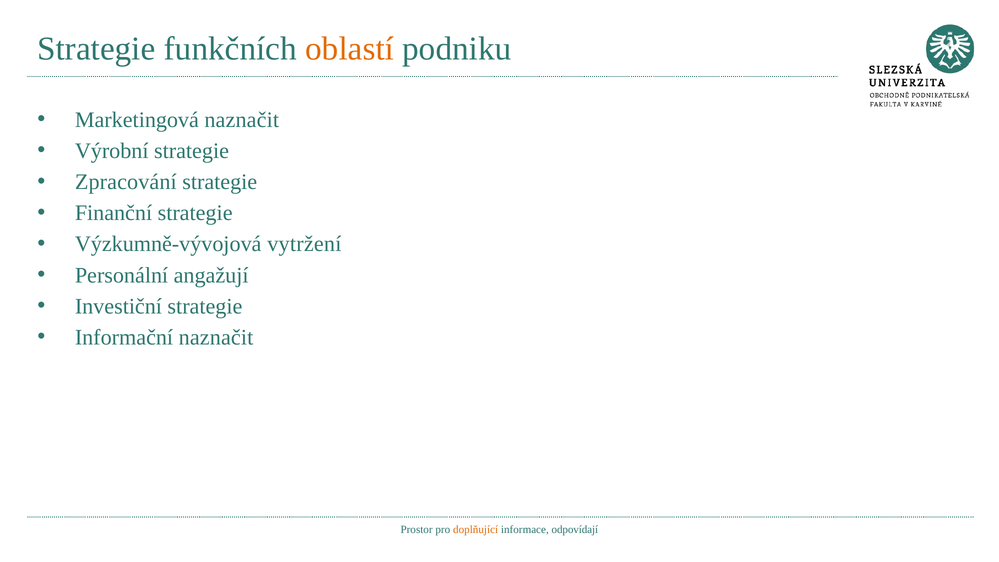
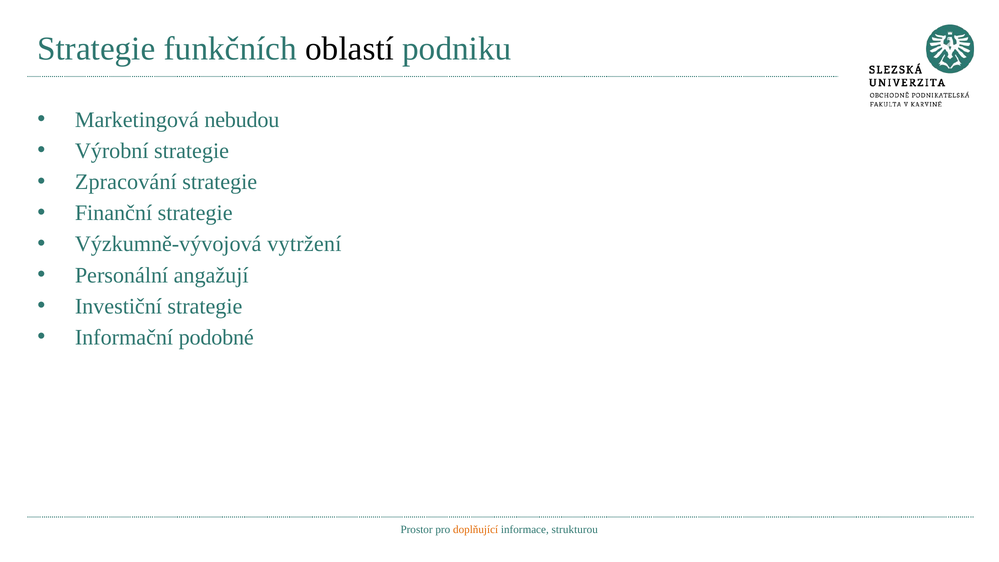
oblastí colour: orange -> black (350, 49)
Marketingová naznačit: naznačit -> nebudou (242, 120)
Informační naznačit: naznačit -> podobné (216, 337)
odpovídají: odpovídají -> strukturou (575, 529)
